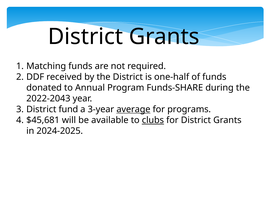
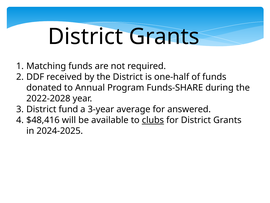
2022-2043: 2022-2043 -> 2022-2028 (48, 98)
average underline: present -> none (133, 109)
programs: programs -> answered (189, 109)
$45,681: $45,681 -> $48,416 (43, 120)
